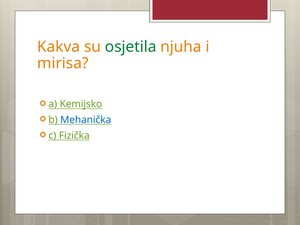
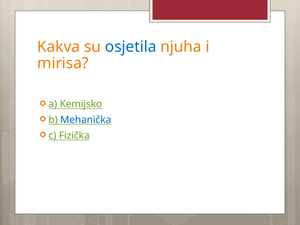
osjetila colour: green -> blue (131, 47)
